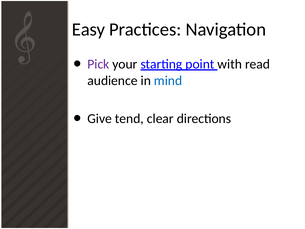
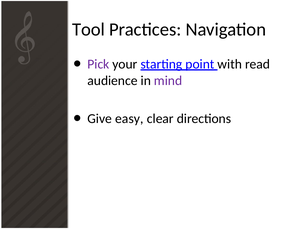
Easy: Easy -> Tool (89, 30)
mind colour: blue -> purple (168, 81)
tend: tend -> easy (129, 119)
